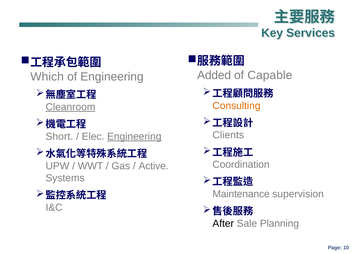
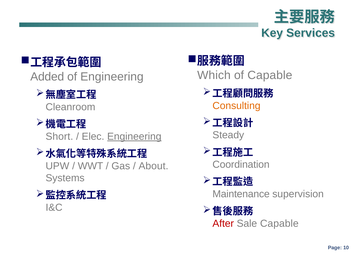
Added: Added -> Which (214, 75)
Which: Which -> Added (47, 77)
Cleanroom underline: present -> none (70, 107)
Clients: Clients -> Steady (228, 135)
Active: Active -> About (153, 166)
After colour: black -> red (223, 224)
Sale Planning: Planning -> Capable (279, 224)
